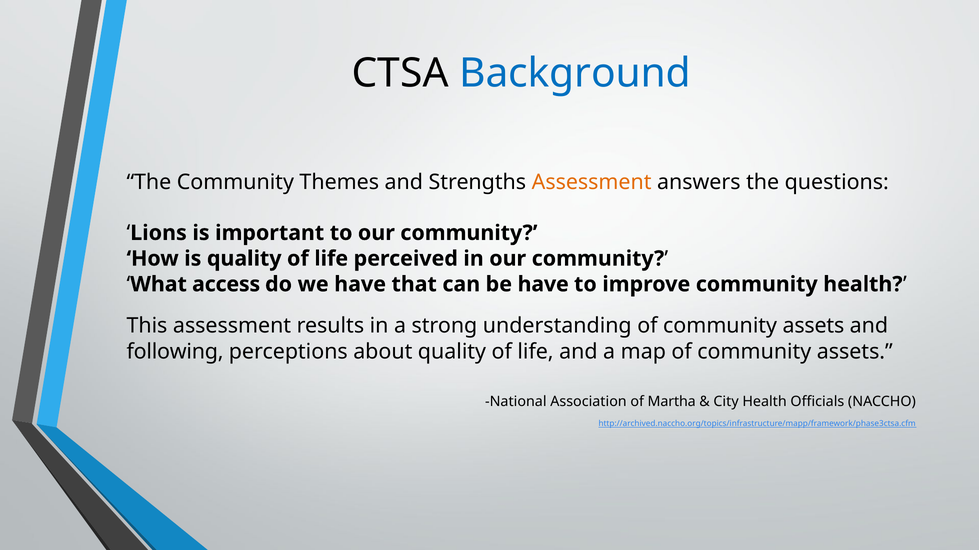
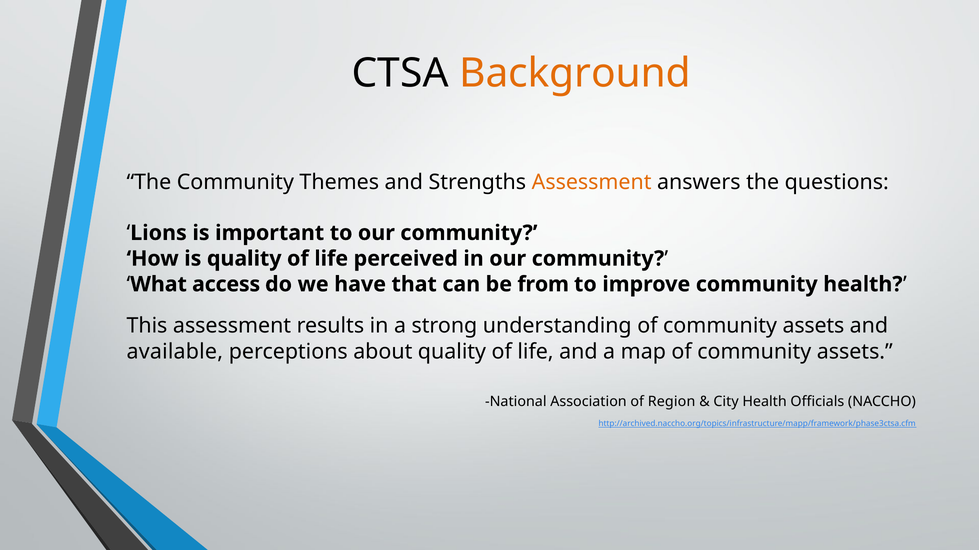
Background colour: blue -> orange (575, 73)
be have: have -> from (543, 285)
following: following -> available (175, 352)
Martha: Martha -> Region (672, 402)
